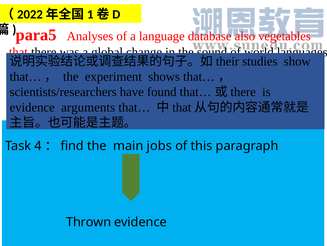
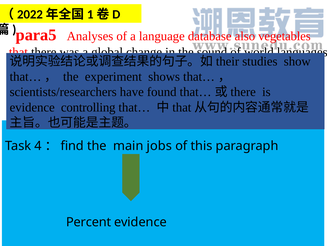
arguments: arguments -> controlling (88, 107)
Thrown: Thrown -> Percent (89, 222)
